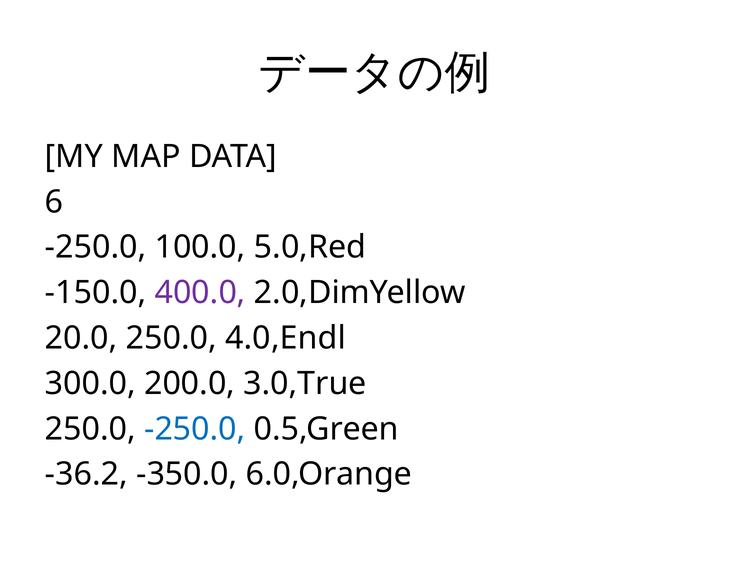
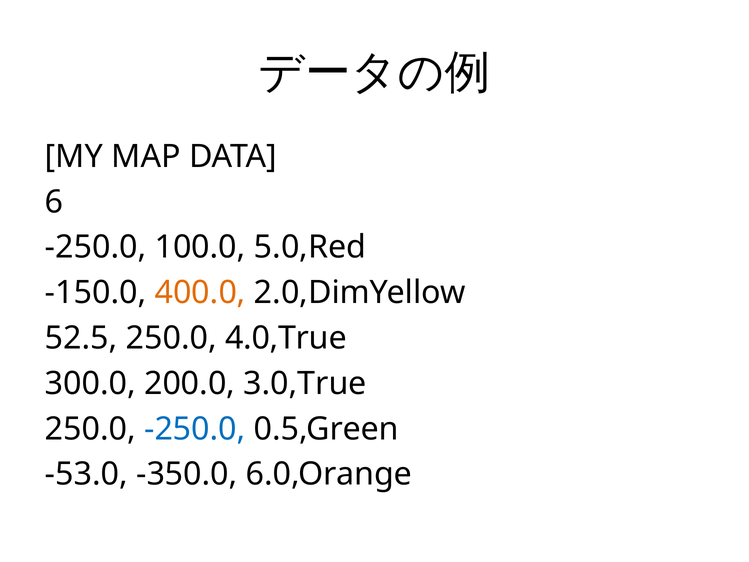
400.0 colour: purple -> orange (200, 293)
20.0: 20.0 -> 52.5 (81, 338)
4.0,Endl: 4.0,Endl -> 4.0,True (286, 338)
-36.2: -36.2 -> -53.0 (86, 474)
